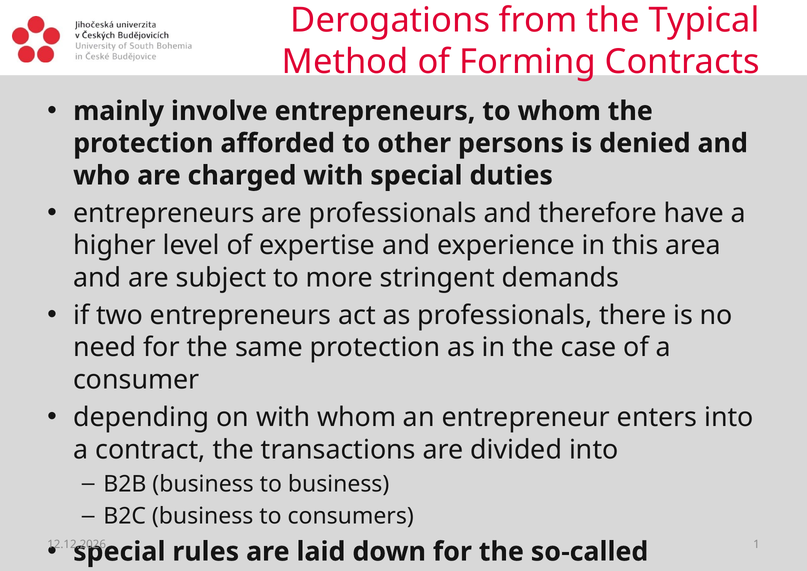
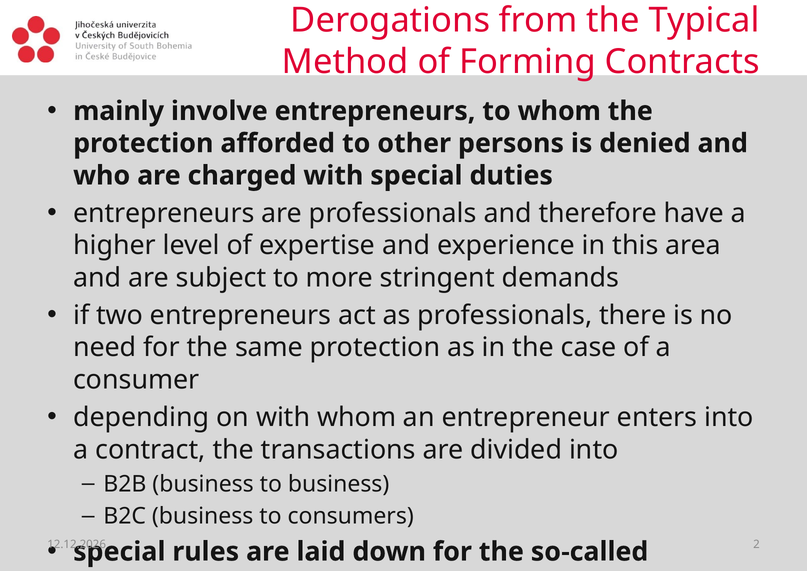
1: 1 -> 2 (756, 544)
